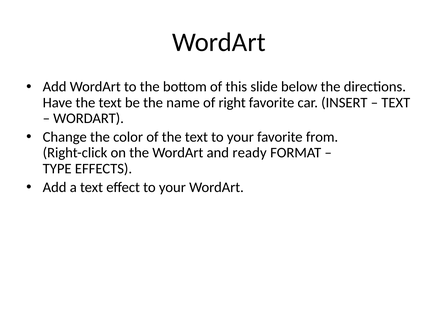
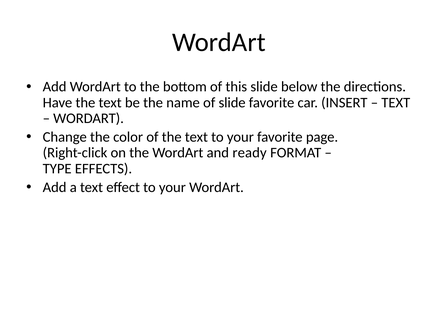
of right: right -> slide (232, 102)
from: from -> page (322, 137)
